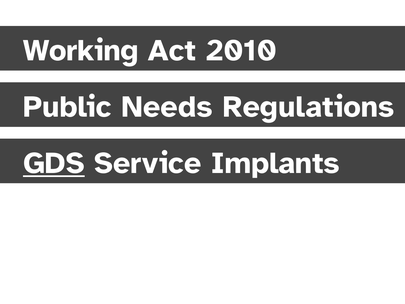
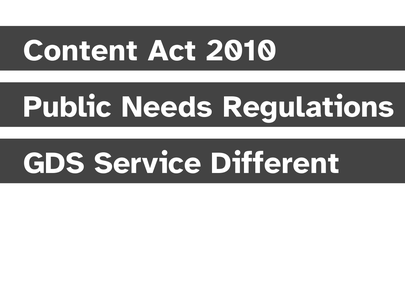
Working: Working -> Content (80, 50)
GDS underline: present -> none (54, 163)
Implants: Implants -> Different (275, 163)
